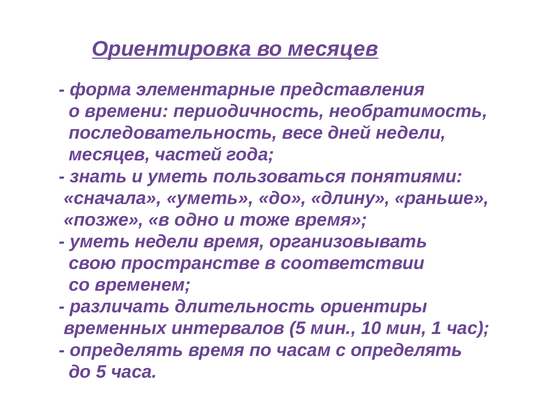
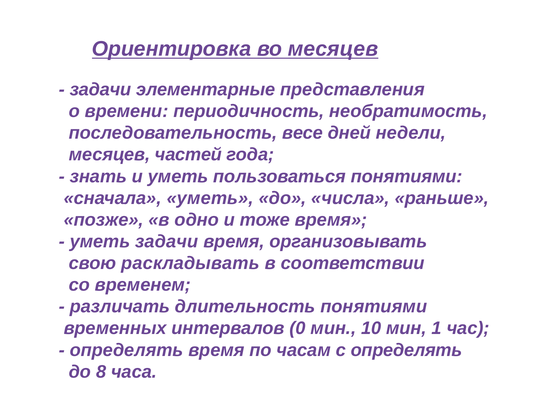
форма: форма -> задачи (101, 90)
длину: длину -> числа (351, 198)
уметь недели: недели -> задачи (167, 242)
пространстве: пространстве -> раскладывать (190, 263)
длительность ориентиры: ориентиры -> понятиями (374, 307)
интервалов 5: 5 -> 0 (298, 329)
до 5: 5 -> 8 (101, 372)
